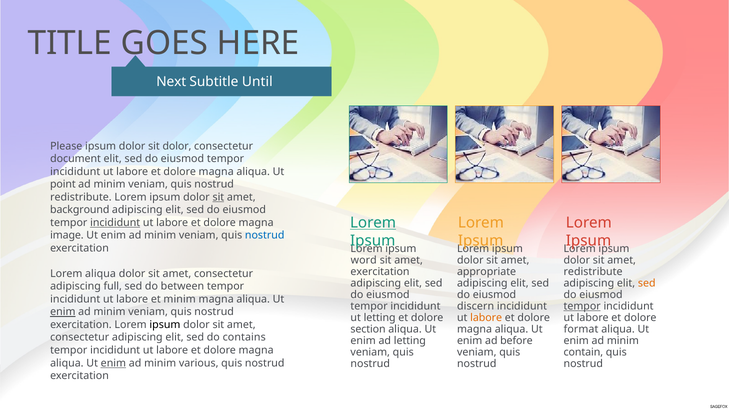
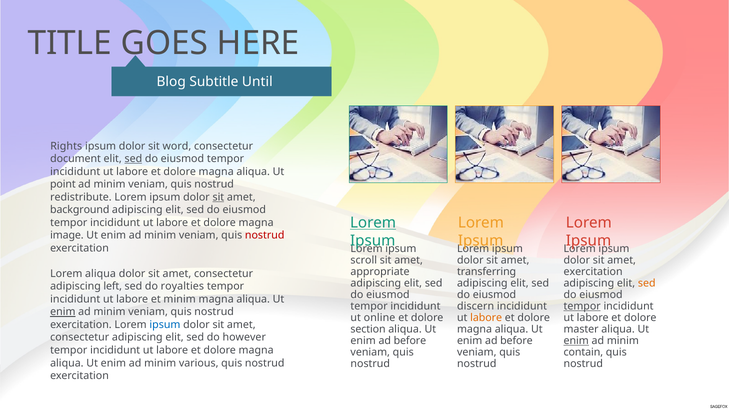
Next: Next -> Blog (171, 82)
Please: Please -> Rights (66, 146)
sit dolor: dolor -> word (177, 146)
sed underline: none -> present (133, 159)
incididunt underline: present -> none (115, 223)
nostrud colour: blue -> red (265, 235)
word: word -> scroll (364, 260)
exercitation: exercitation -> appropriate (380, 272)
appropriate: appropriate -> transferring (487, 272)
redistribute: redistribute -> exercitation (593, 272)
full: full -> left (113, 286)
between: between -> royalties (182, 286)
ut letting: letting -> online (380, 318)
ipsum colour: black -> blue (165, 325)
format: format -> master (581, 329)
contains: contains -> however (244, 338)
letting: letting -> before (410, 341)
enim underline: none -> present (576, 341)
enim underline: present -> none (113, 363)
